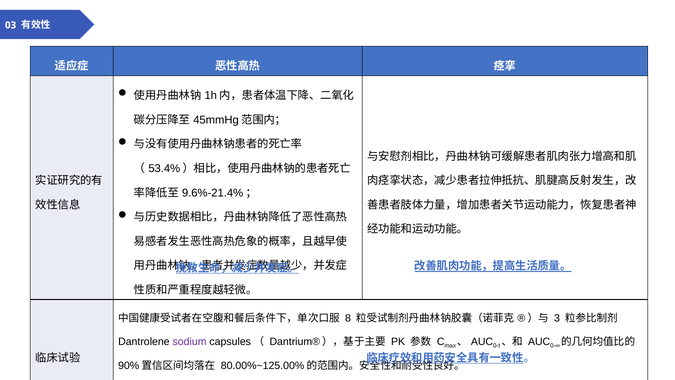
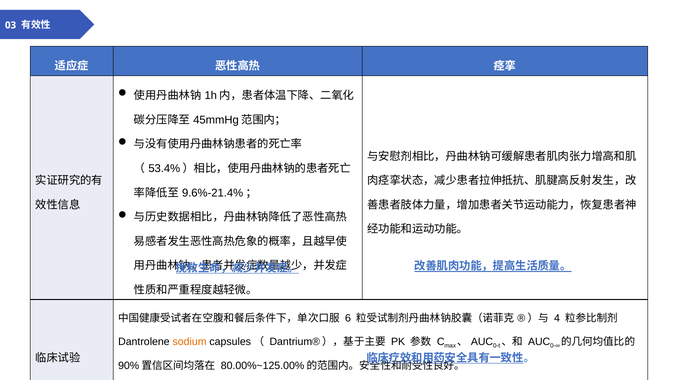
8: 8 -> 6 (348, 318)
3: 3 -> 4 (557, 318)
sodium colour: purple -> orange (190, 342)
